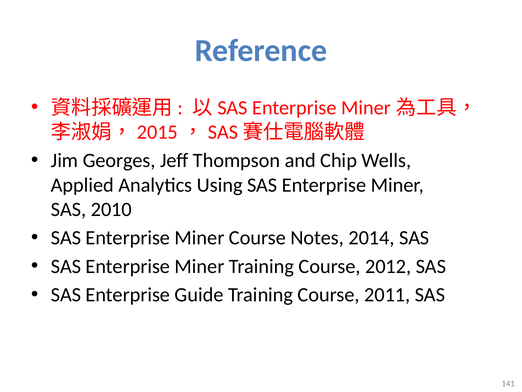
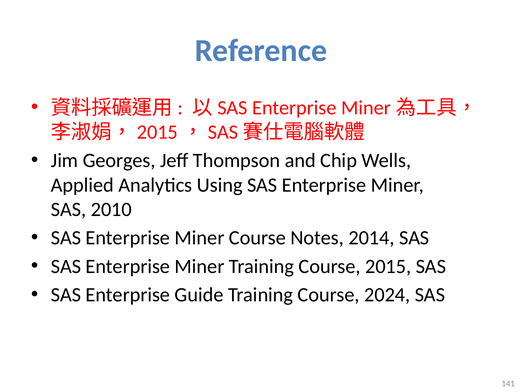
2012: 2012 -> 2015 (388, 266)
2011: 2011 -> 2024 (387, 294)
